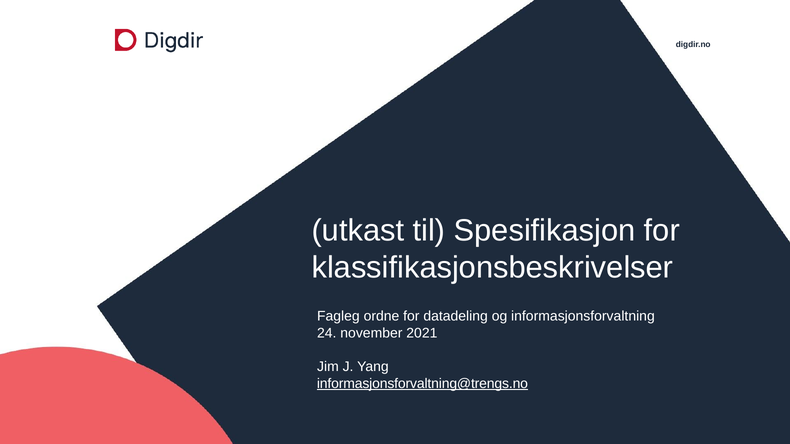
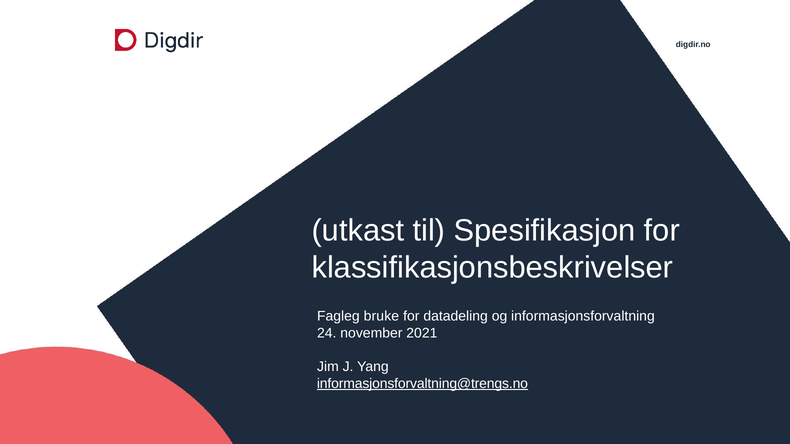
ordne: ordne -> bruke (381, 317)
